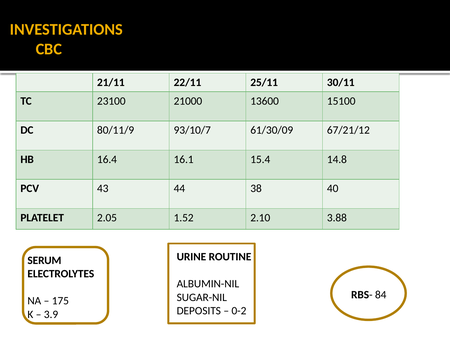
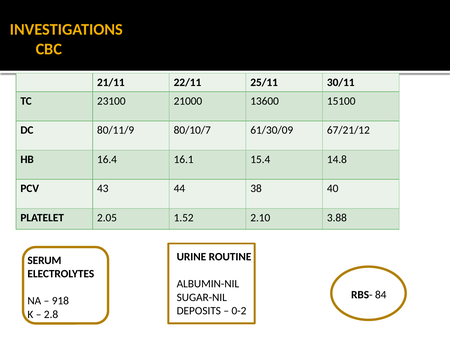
93/10/7: 93/10/7 -> 80/10/7 (192, 130)
175: 175 -> 918 (60, 300)
3.9: 3.9 -> 2.8 (51, 314)
